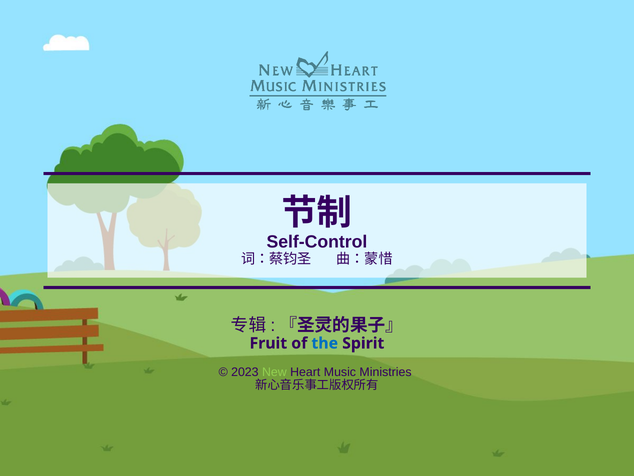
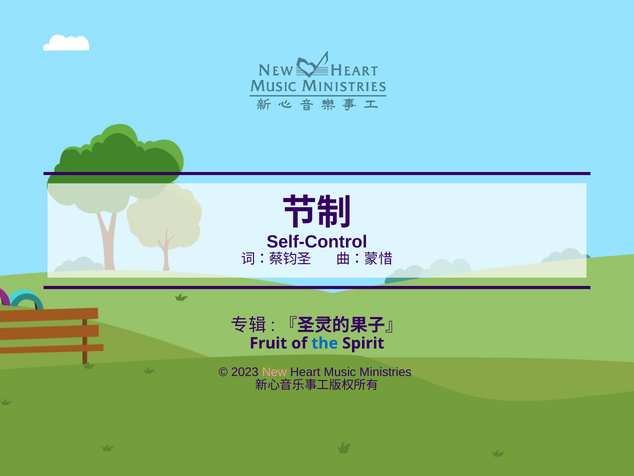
New colour: light green -> pink (274, 372)
